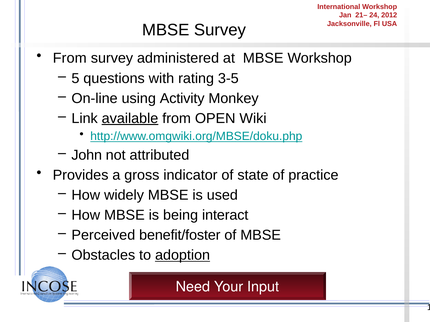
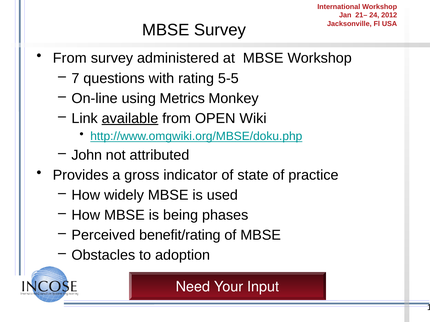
5: 5 -> 7 (75, 78)
3-5: 3-5 -> 5-5 (228, 78)
Activity: Activity -> Metrics (182, 98)
interact: interact -> phases (225, 215)
benefit/foster: benefit/foster -> benefit/rating (180, 236)
adoption underline: present -> none (183, 256)
